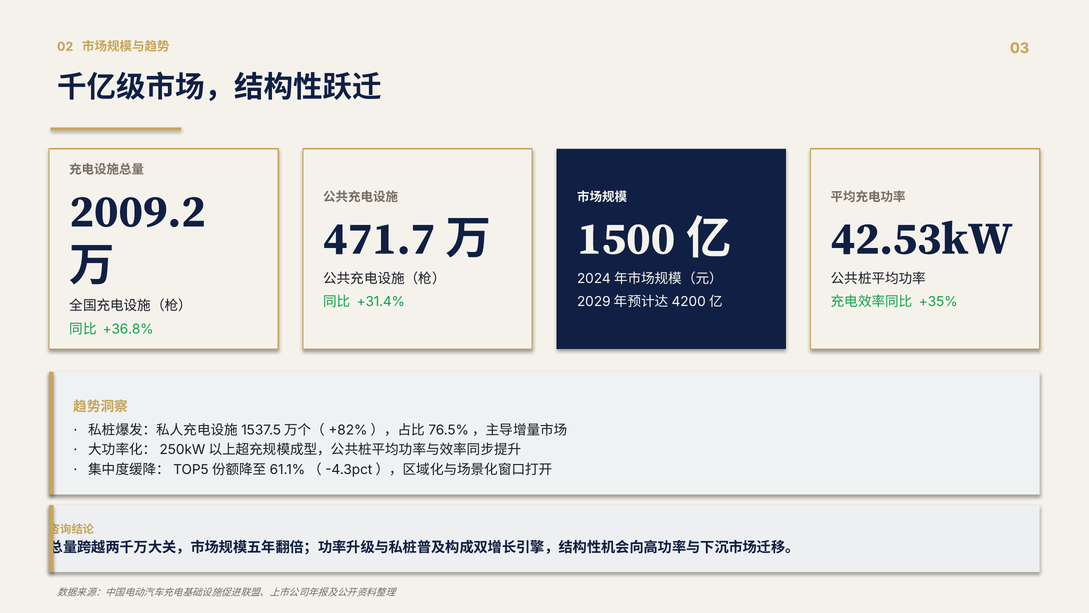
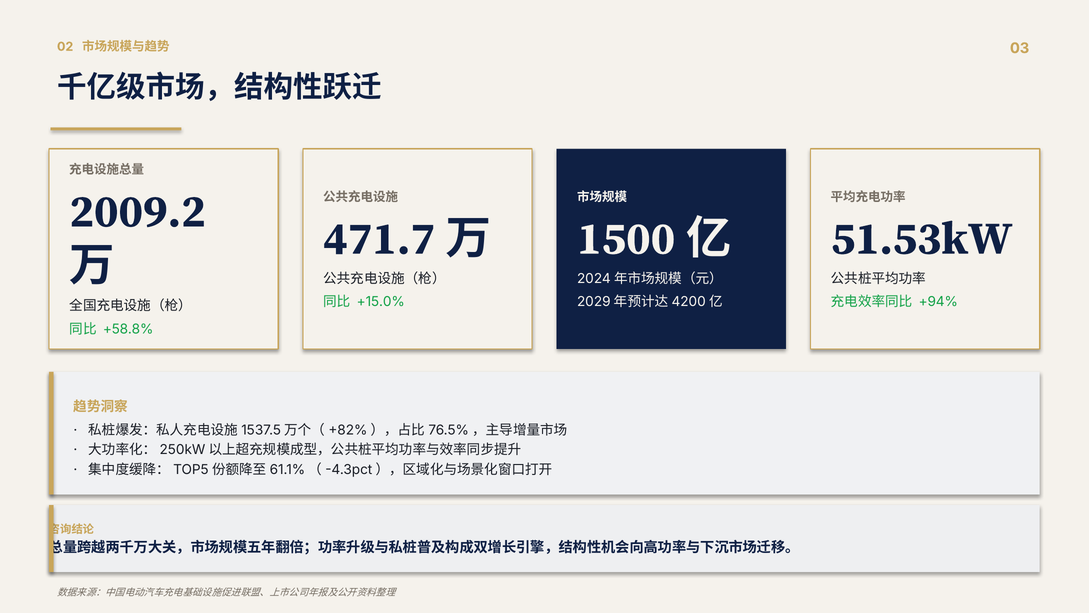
42.53kW: 42.53kW -> 51.53kW (922, 238)
+31.4%: +31.4% -> +15.0% (381, 302)
+35%: +35% -> +94% (938, 302)
+36.8%: +36.8% -> +58.8% (128, 329)
